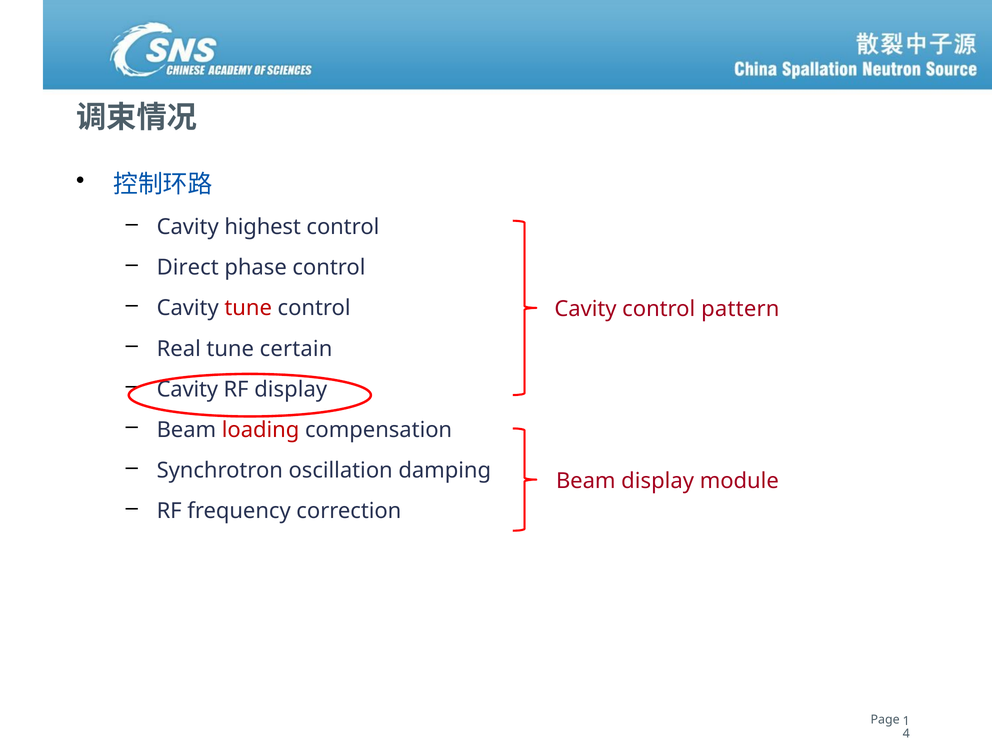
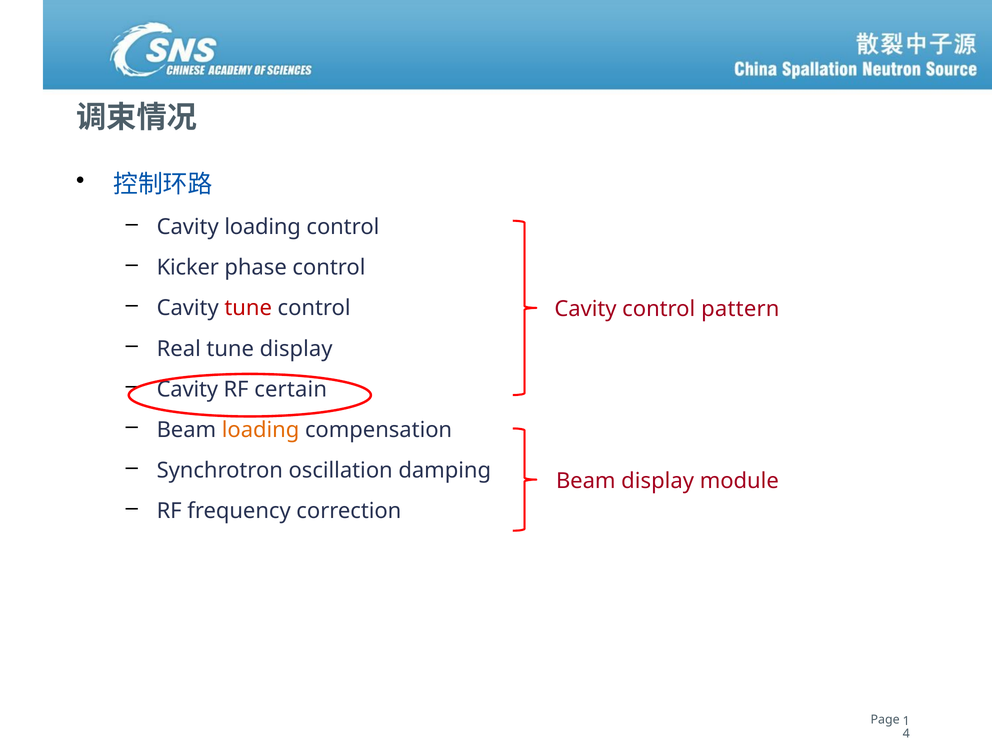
Cavity highest: highest -> loading (263, 227)
Direct: Direct -> Kicker (188, 268)
tune certain: certain -> display (296, 349)
RF display: display -> certain (291, 389)
loading colour: red -> orange (261, 430)
